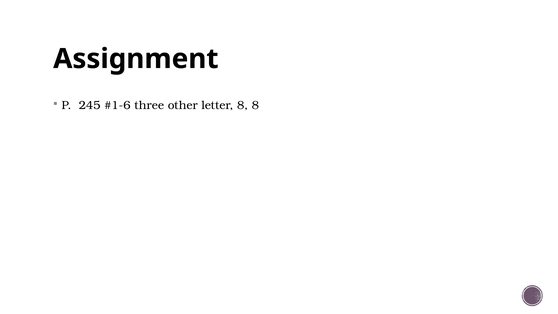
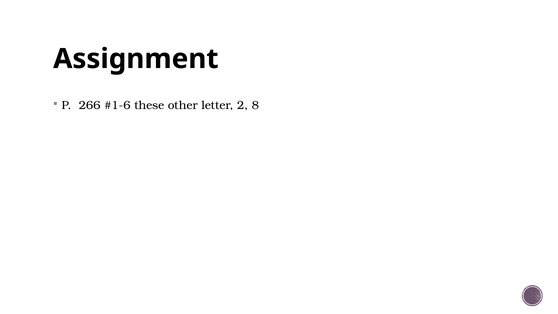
245: 245 -> 266 (90, 105)
three: three -> these (149, 105)
letter 8: 8 -> 2 (243, 105)
